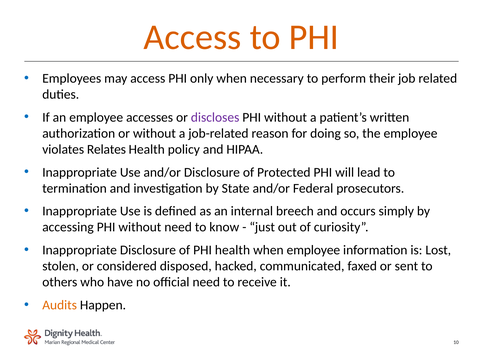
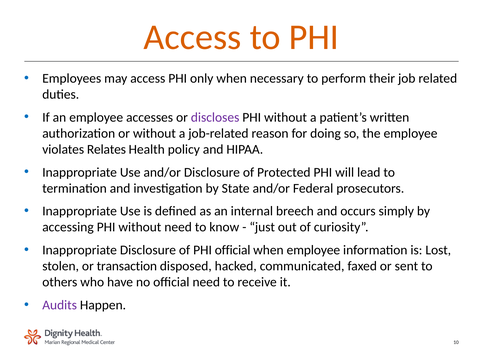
PHI health: health -> official (233, 250)
considered: considered -> transaction (127, 266)
Audits colour: orange -> purple (60, 305)
